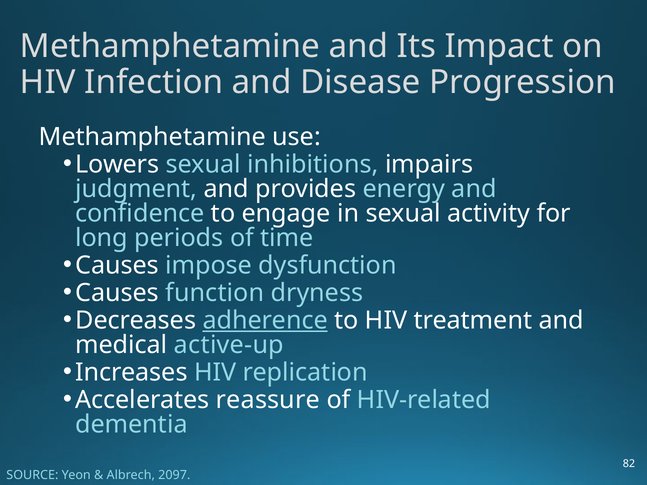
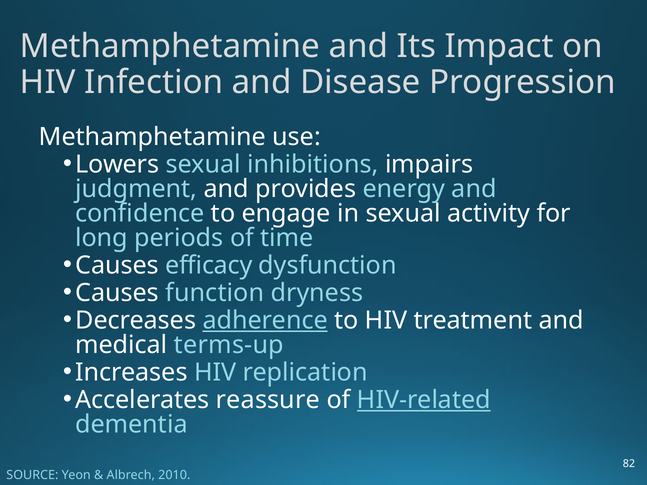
impose: impose -> efficacy (209, 266)
active-up: active-up -> terms-up (229, 345)
HIV-related underline: none -> present (424, 400)
2097: 2097 -> 2010 (174, 475)
